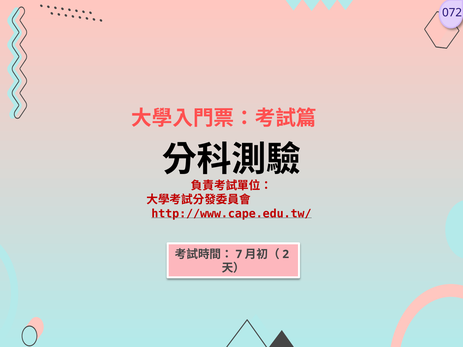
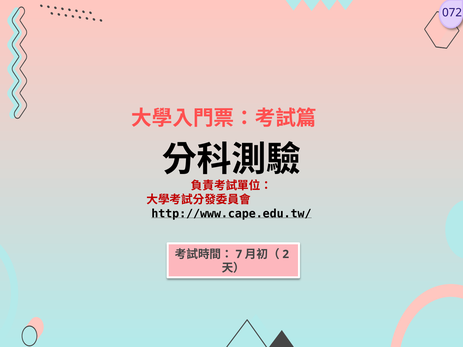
http://www.cape.edu.tw/ colour: red -> black (231, 214)
